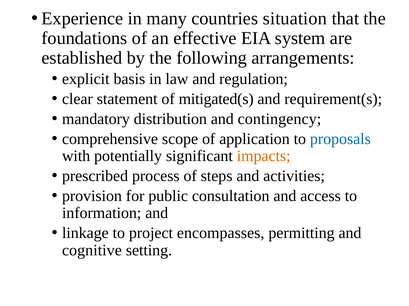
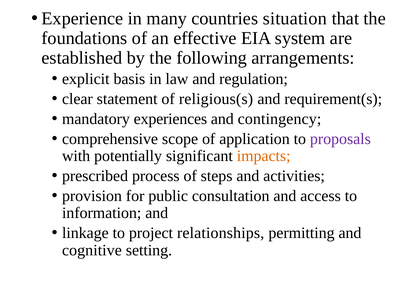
mitigated(s: mitigated(s -> religious(s (216, 99)
distribution: distribution -> experiences (170, 119)
proposals colour: blue -> purple (340, 139)
encompasses: encompasses -> relationships (221, 234)
